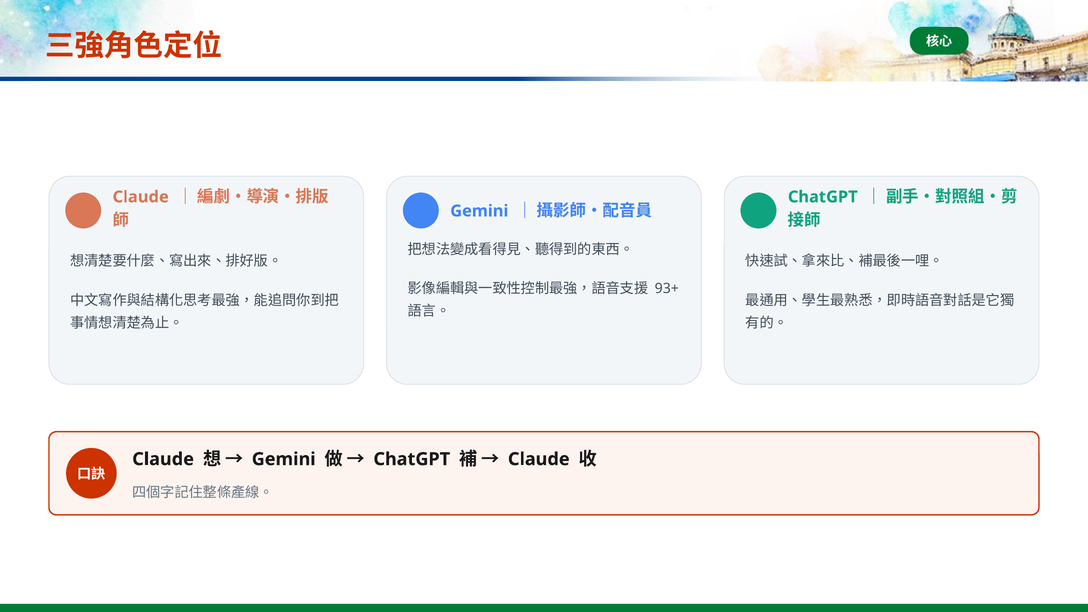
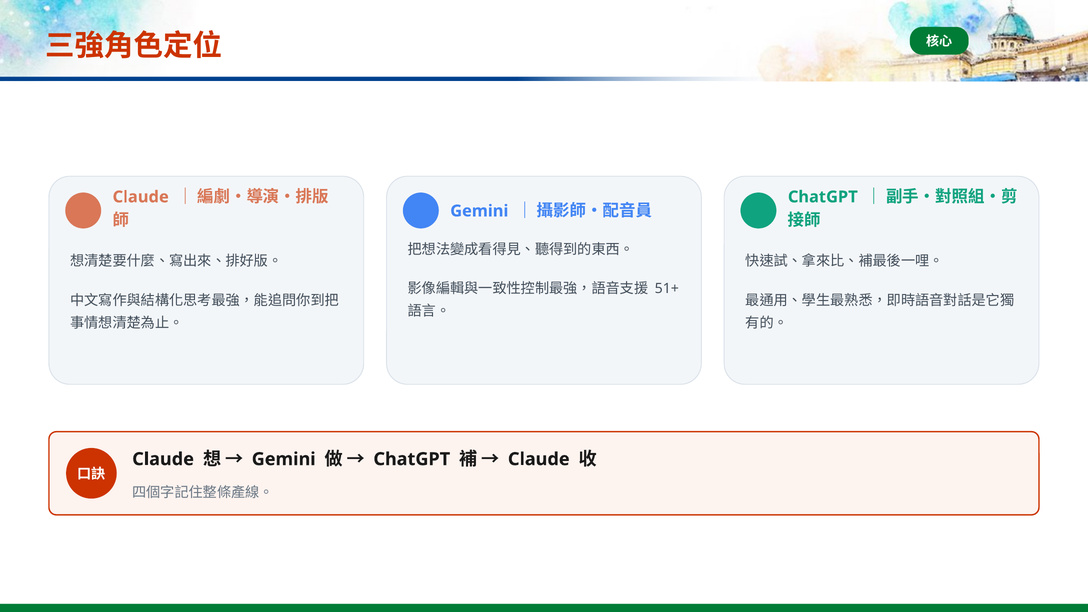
93+: 93+ -> 51+ (667, 289)
